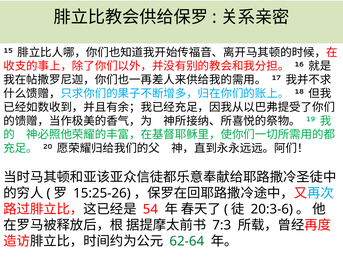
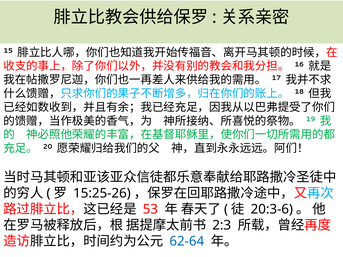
54: 54 -> 53 (150, 209)
7:3: 7:3 -> 2:3 (222, 225)
62-64 colour: green -> blue (187, 241)
